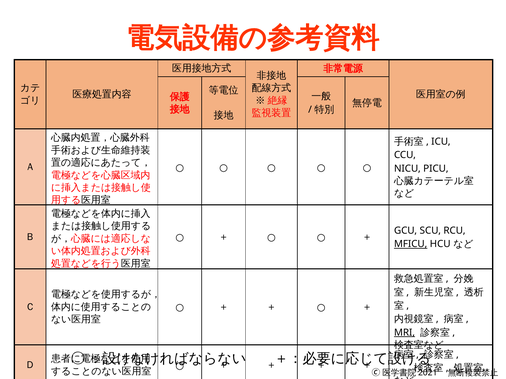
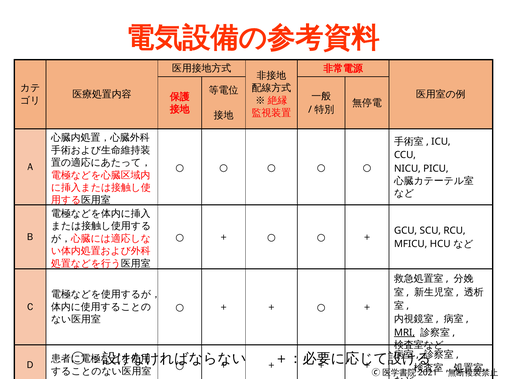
MFICU underline: present -> none (411, 244)
